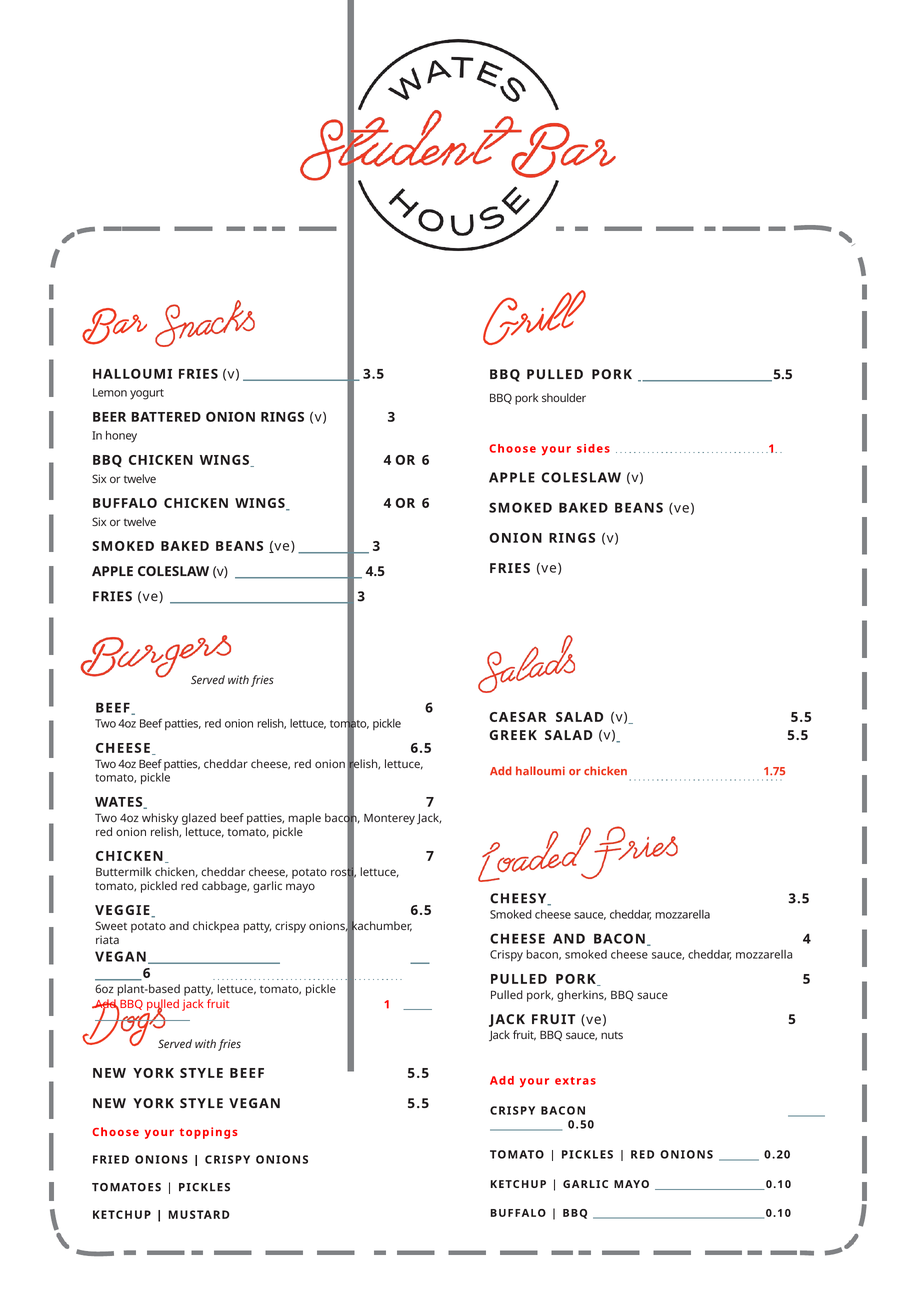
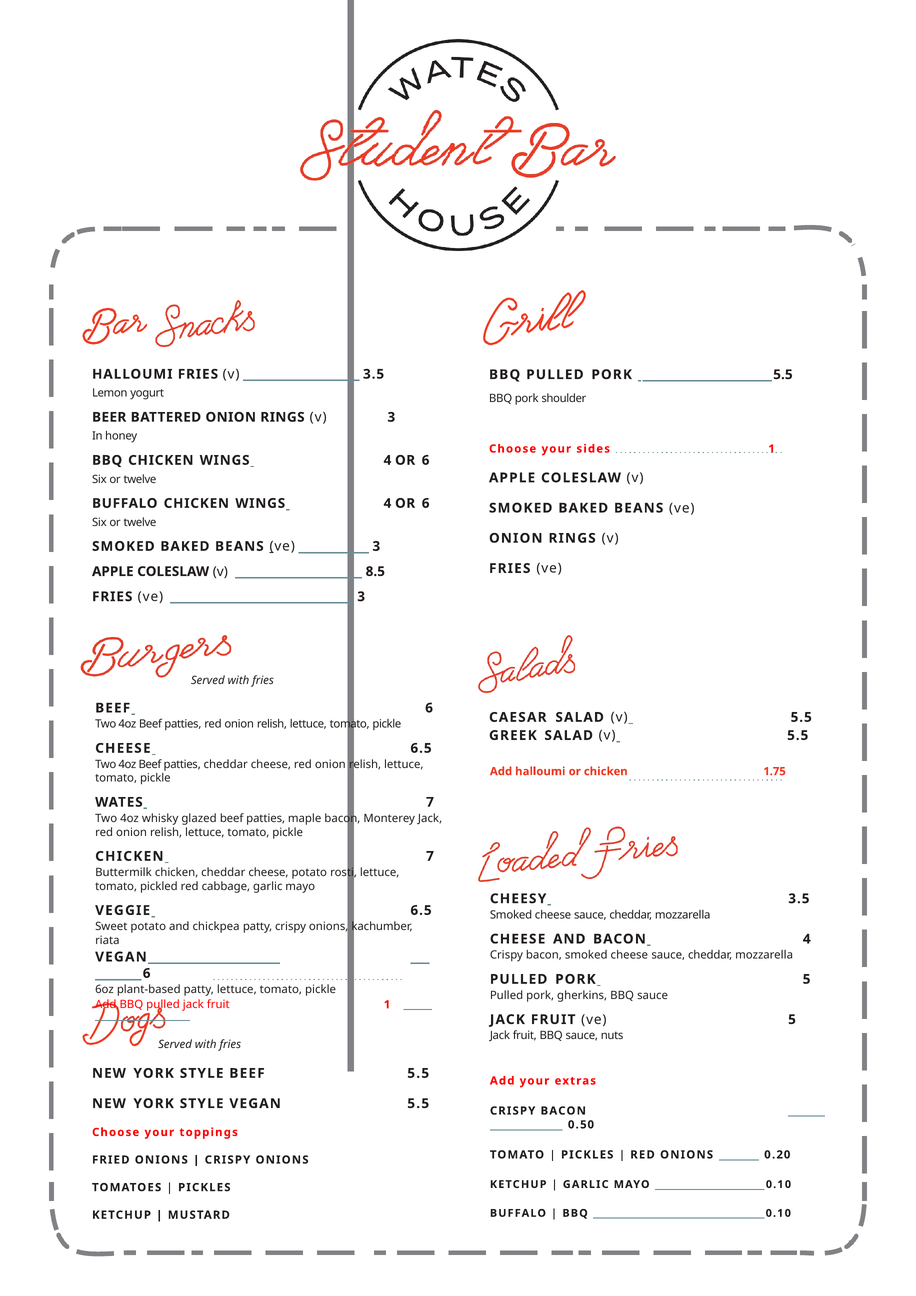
4.5: 4.5 -> 8.5 (375, 571)
